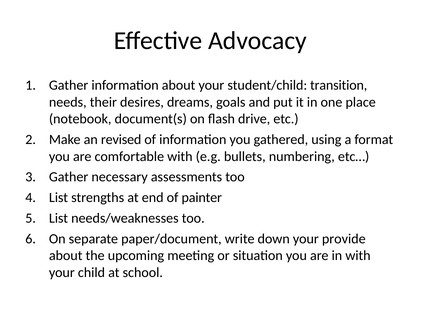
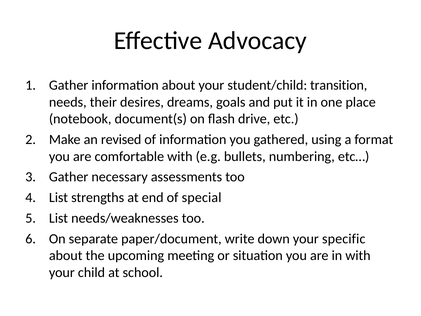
painter: painter -> special (202, 197)
provide: provide -> specific (344, 239)
